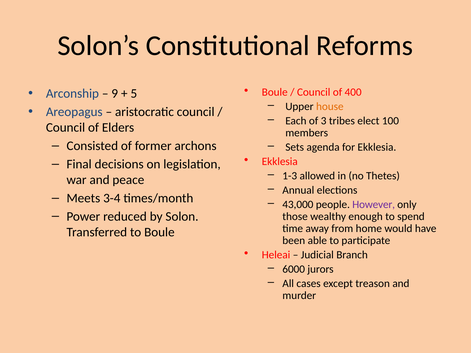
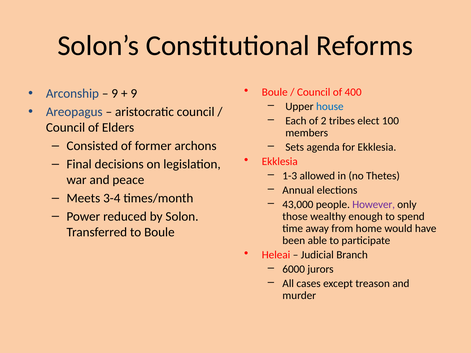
5: 5 -> 9 (134, 94)
house colour: orange -> blue (330, 107)
3: 3 -> 2 (324, 121)
